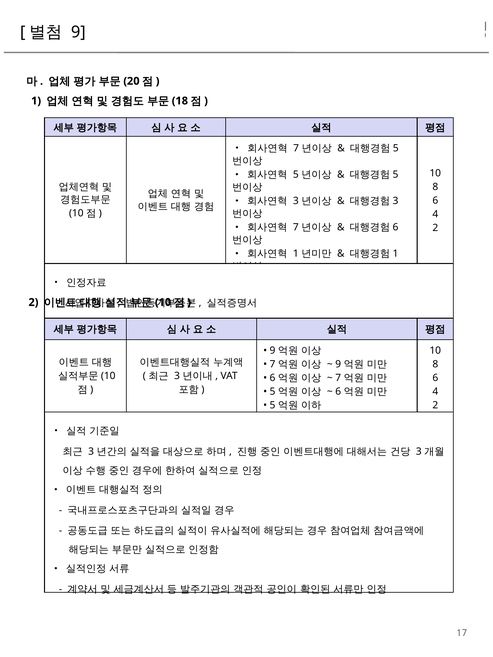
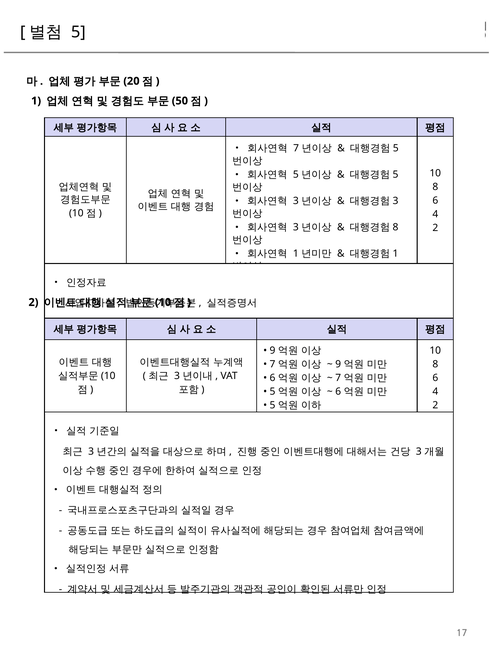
9: 9 -> 5 (78, 32)
18: 18 -> 50 (180, 101)
7: 7 -> 3 (296, 227)
6: 6 -> 8 (396, 227)
